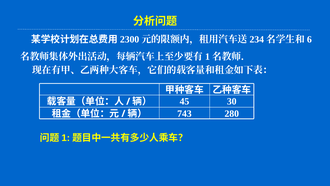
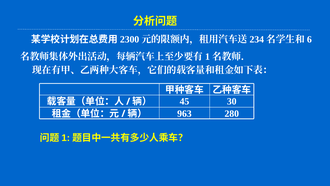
743: 743 -> 963 (184, 113)
